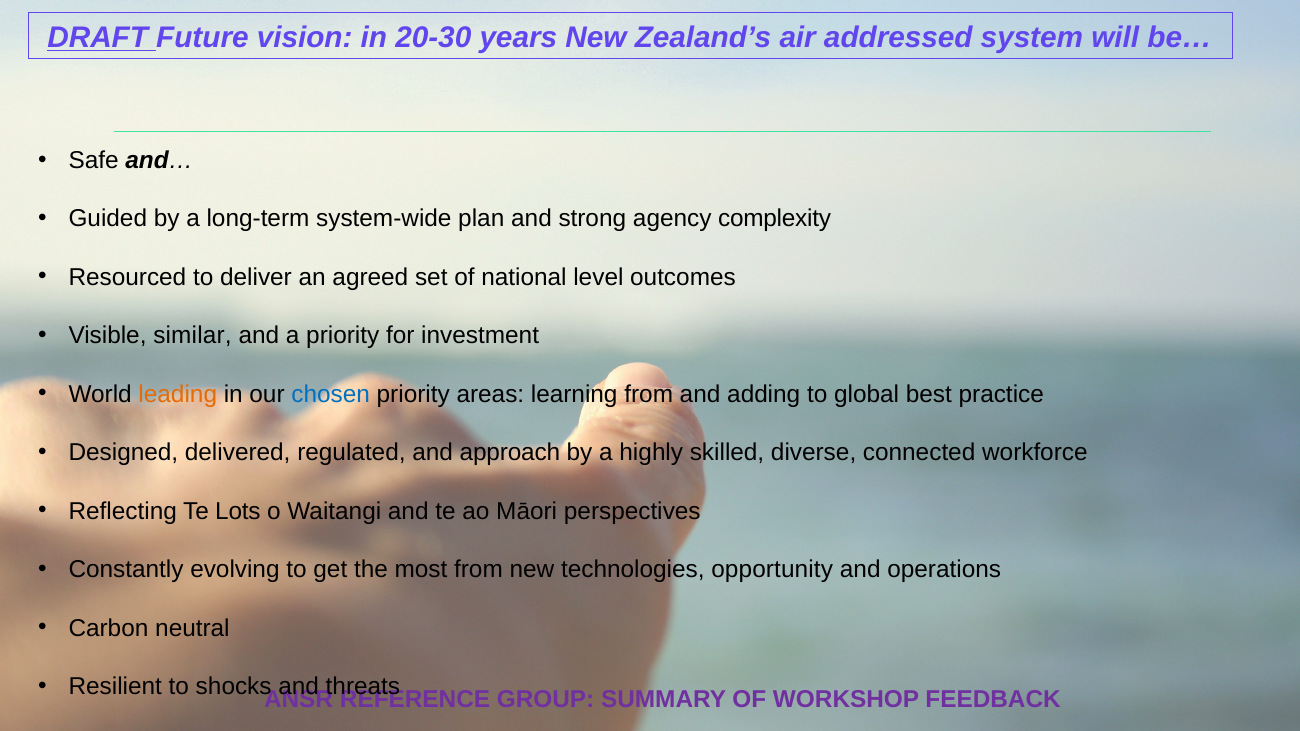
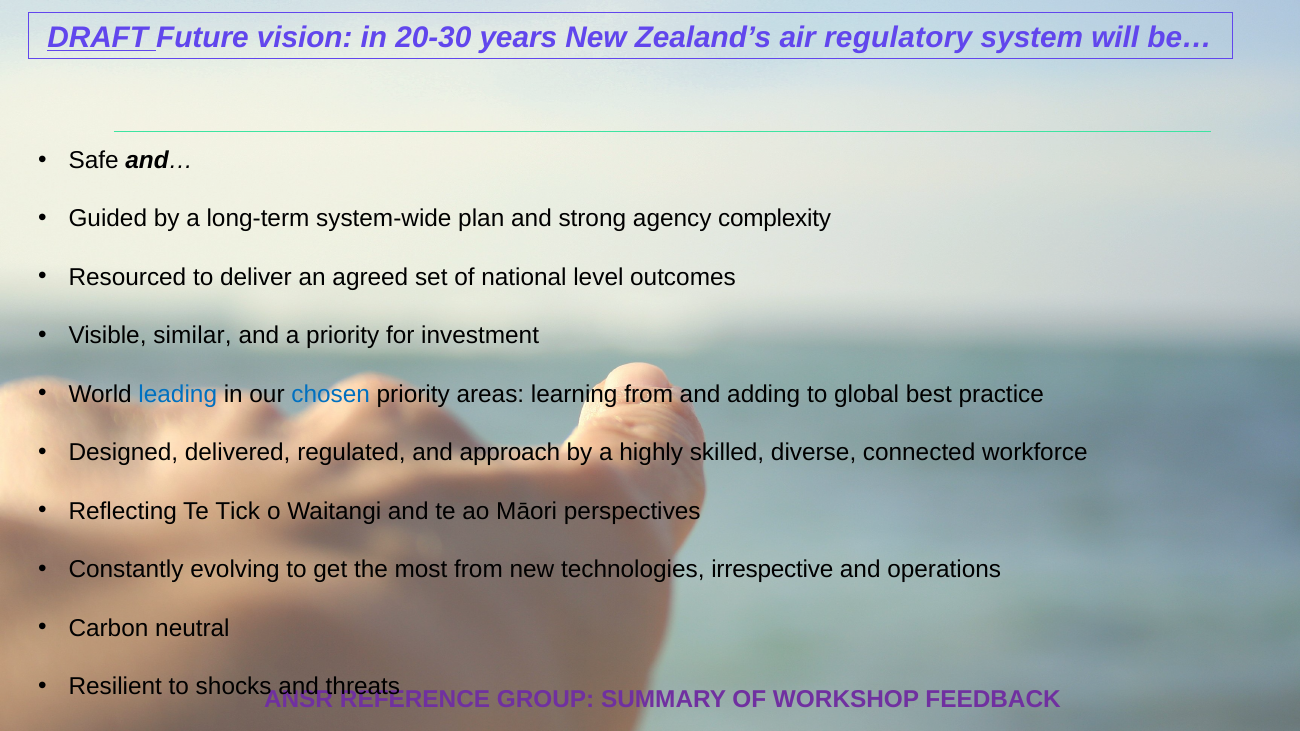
addressed: addressed -> regulatory (898, 37)
leading colour: orange -> blue (178, 394)
Lots: Lots -> Tick (238, 511)
opportunity: opportunity -> irrespective (772, 570)
